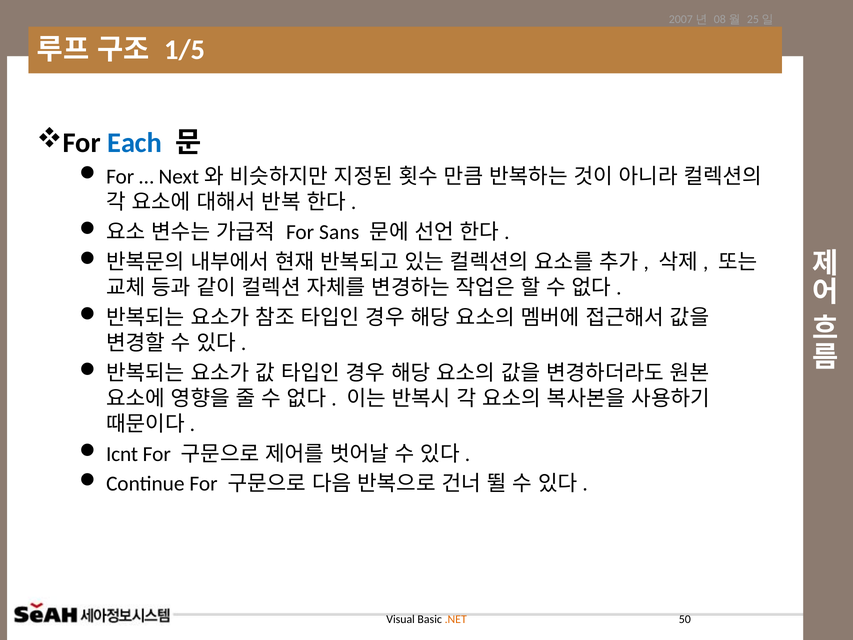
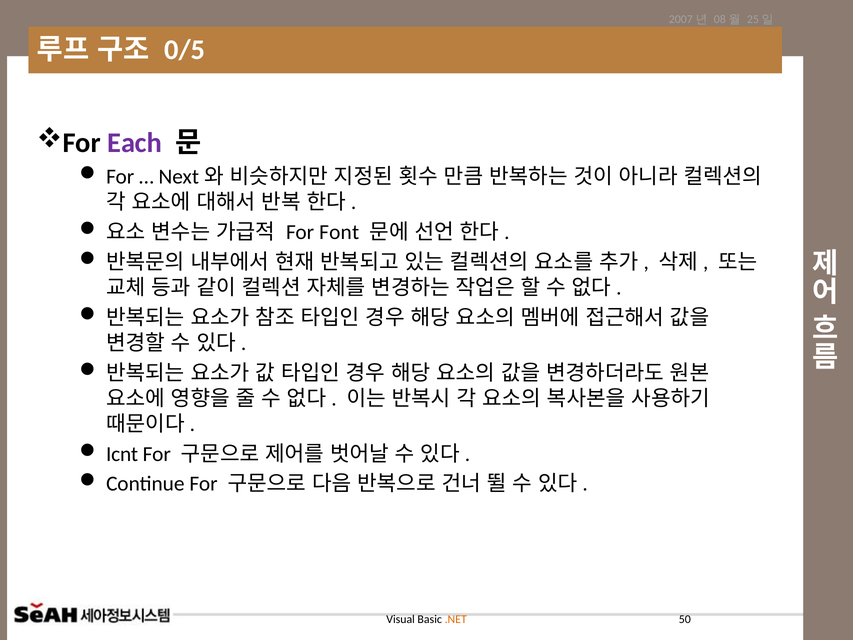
1/5: 1/5 -> 0/5 (185, 50)
Each colour: blue -> purple (135, 143)
Sans: Sans -> Font (339, 232)
